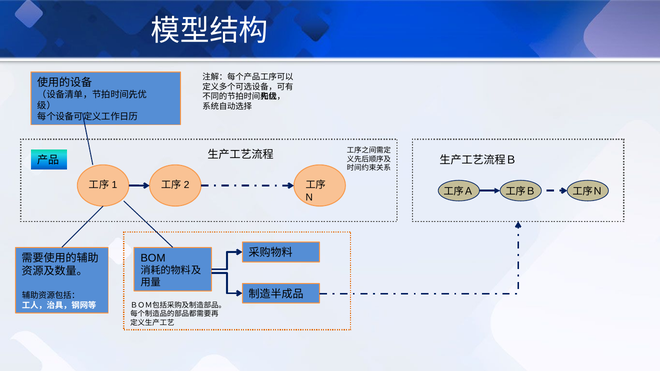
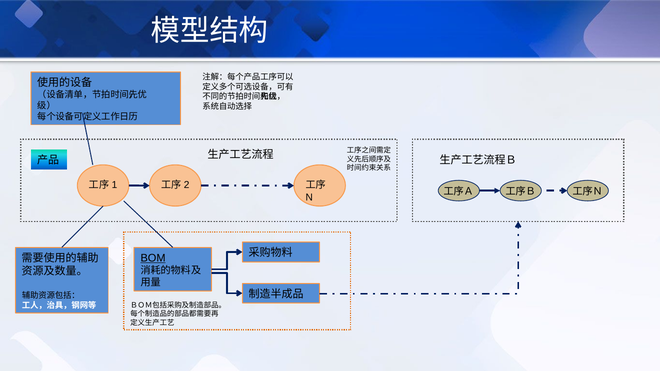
BOM underline: none -> present (153, 258)
